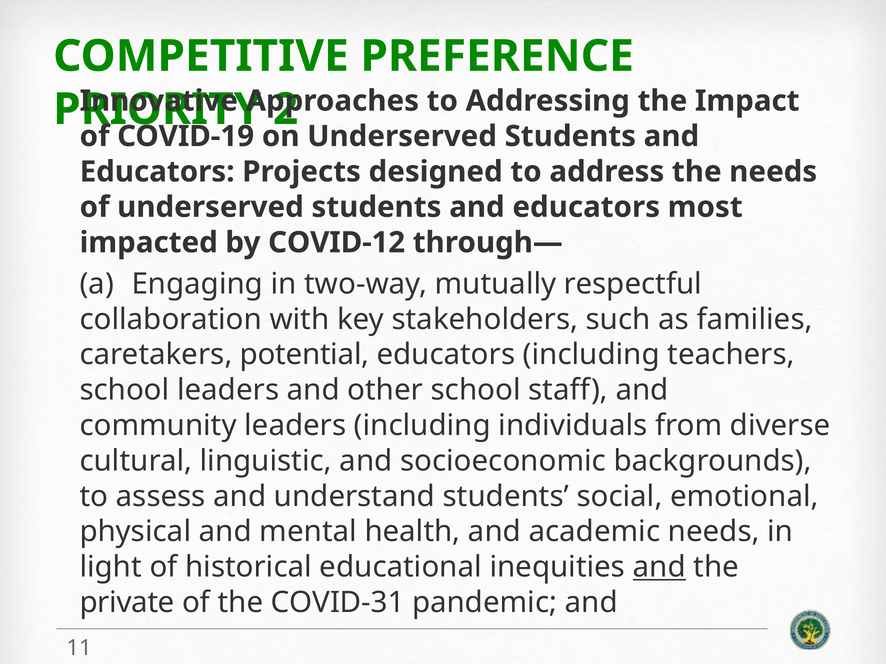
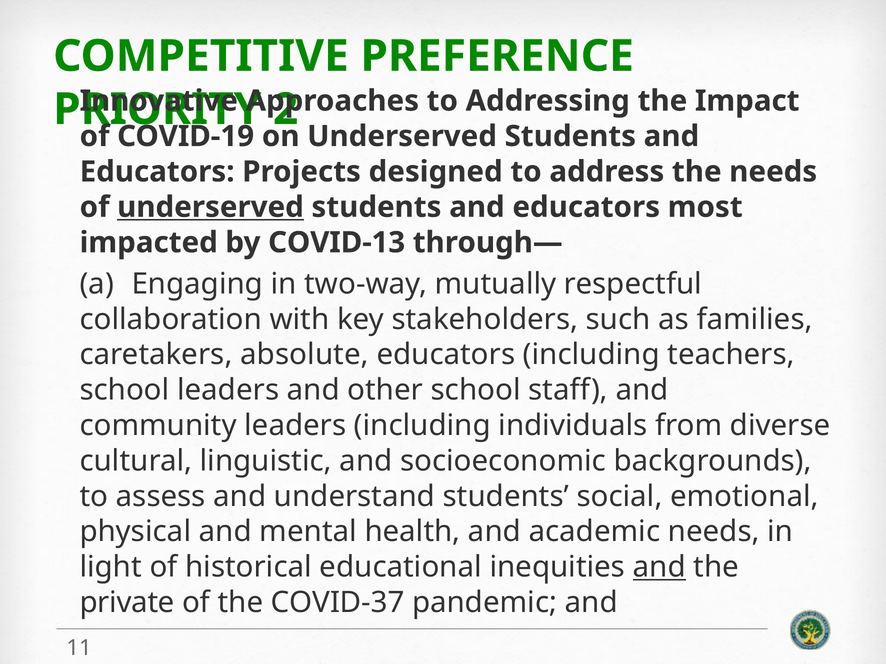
underserved underline: none -> present (210, 207)
COVID-12: COVID-12 -> COVID-13 (337, 243)
potential: potential -> absolute (304, 355)
COVID-31: COVID-31 -> COVID-37 (338, 603)
